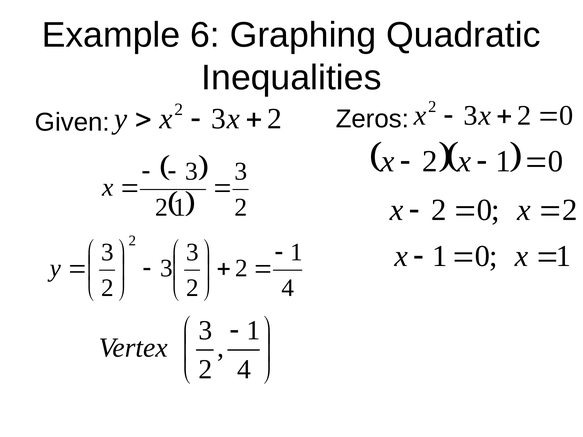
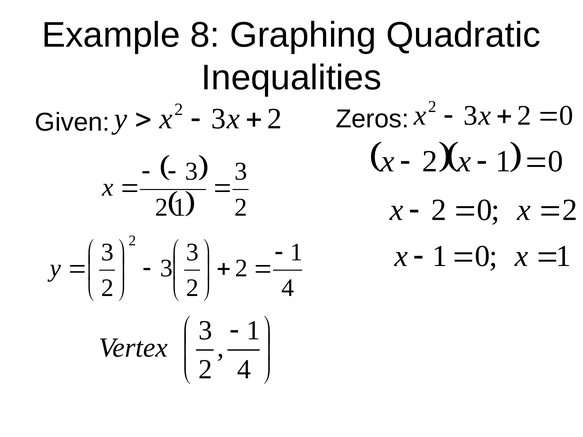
6: 6 -> 8 (205, 35)
